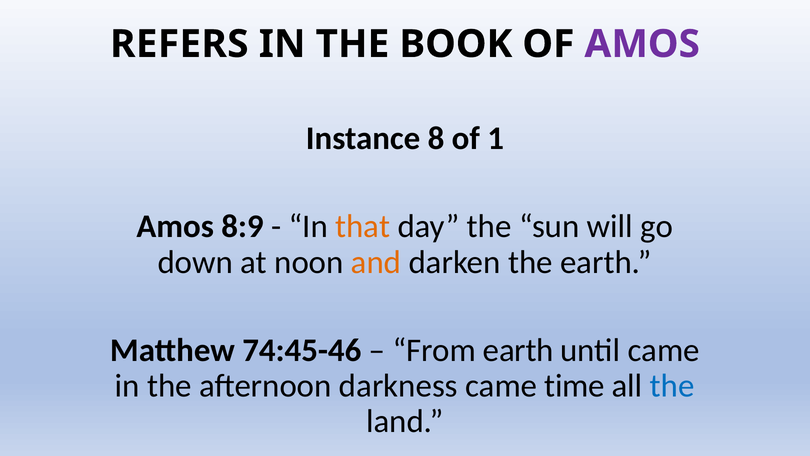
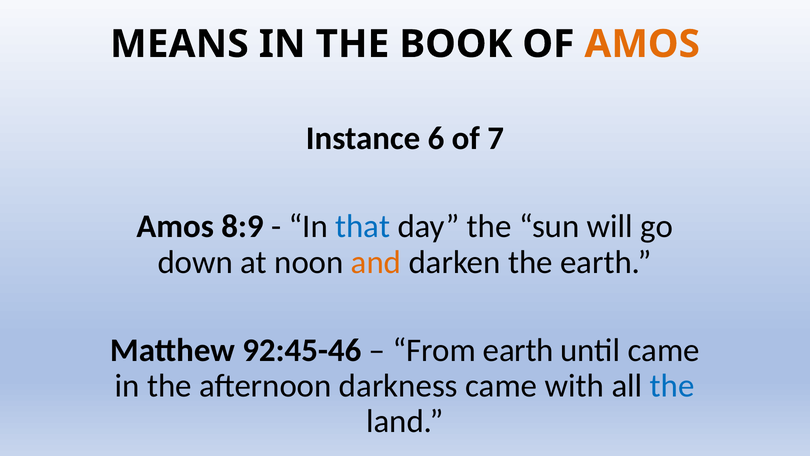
REFERS: REFERS -> MEANS (179, 44)
AMOS colour: purple -> orange (642, 44)
8: 8 -> 6 (436, 138)
1: 1 -> 7 (496, 138)
that colour: orange -> blue (363, 226)
74:45-46: 74:45-46 -> 92:45-46 (302, 350)
time: time -> with (574, 385)
